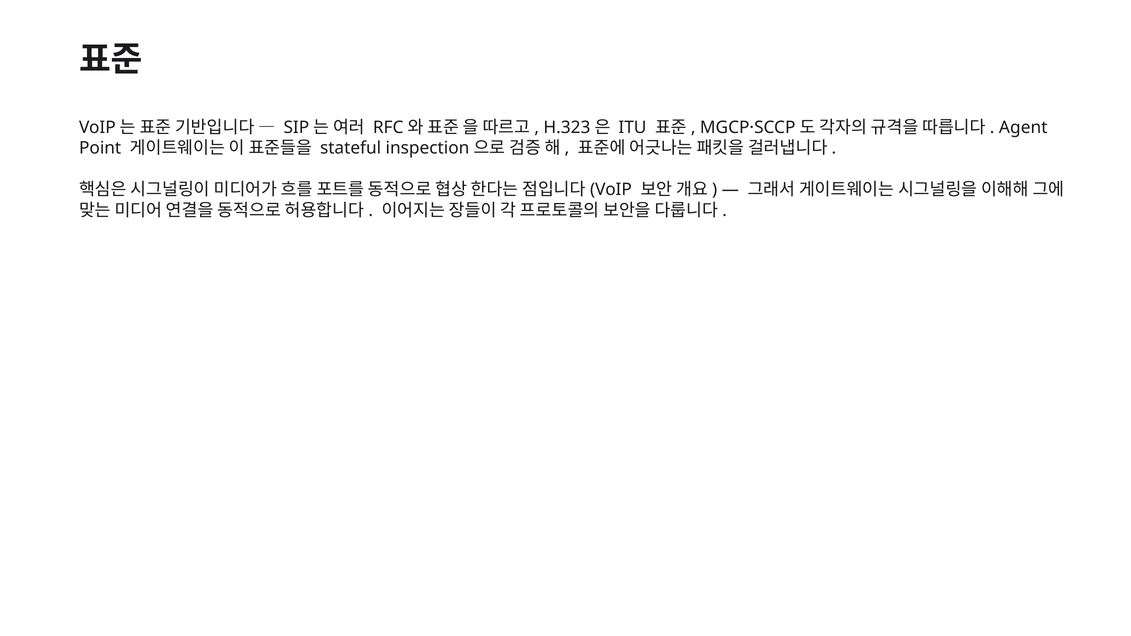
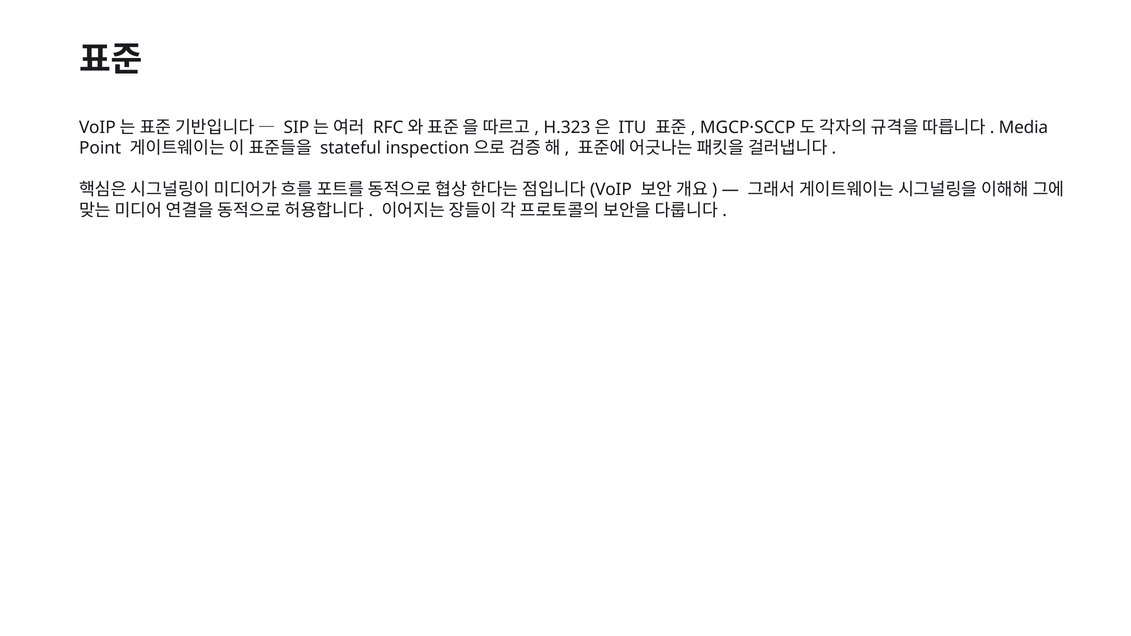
Agent: Agent -> Media (1023, 127)
